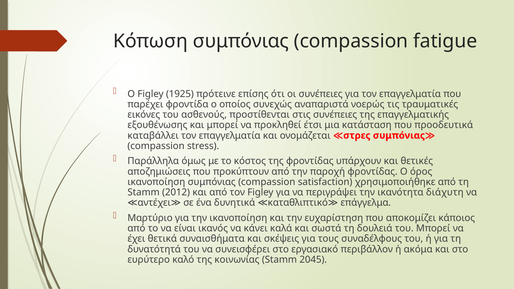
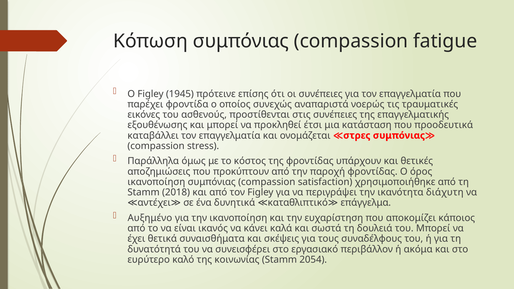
1925: 1925 -> 1945 (180, 94)
2012: 2012 -> 2018 (176, 192)
Μαρτύριο: Μαρτύριο -> Αυξημένο (150, 218)
2045: 2045 -> 2054 (313, 260)
